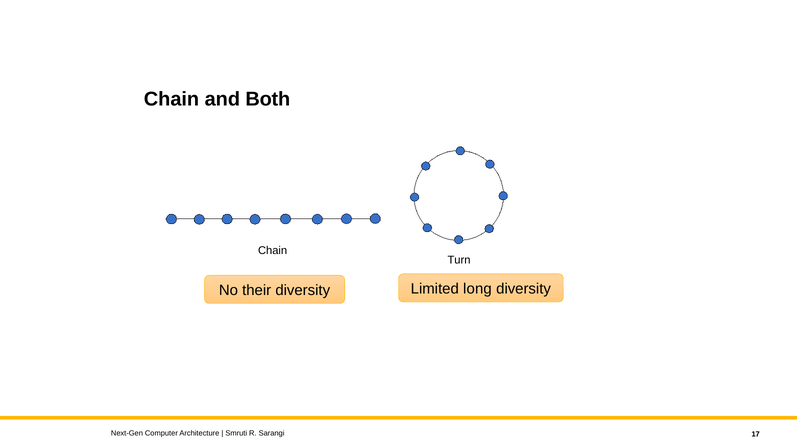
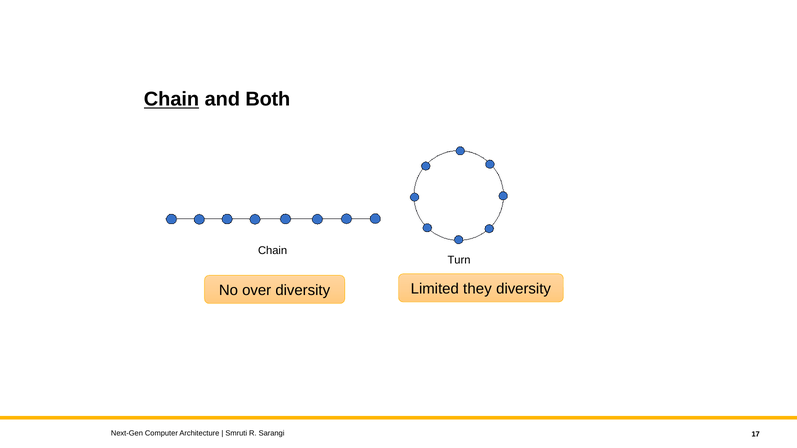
Chain underline: none -> present (171, 99)
their: their -> over (257, 291)
long: long -> they (477, 289)
